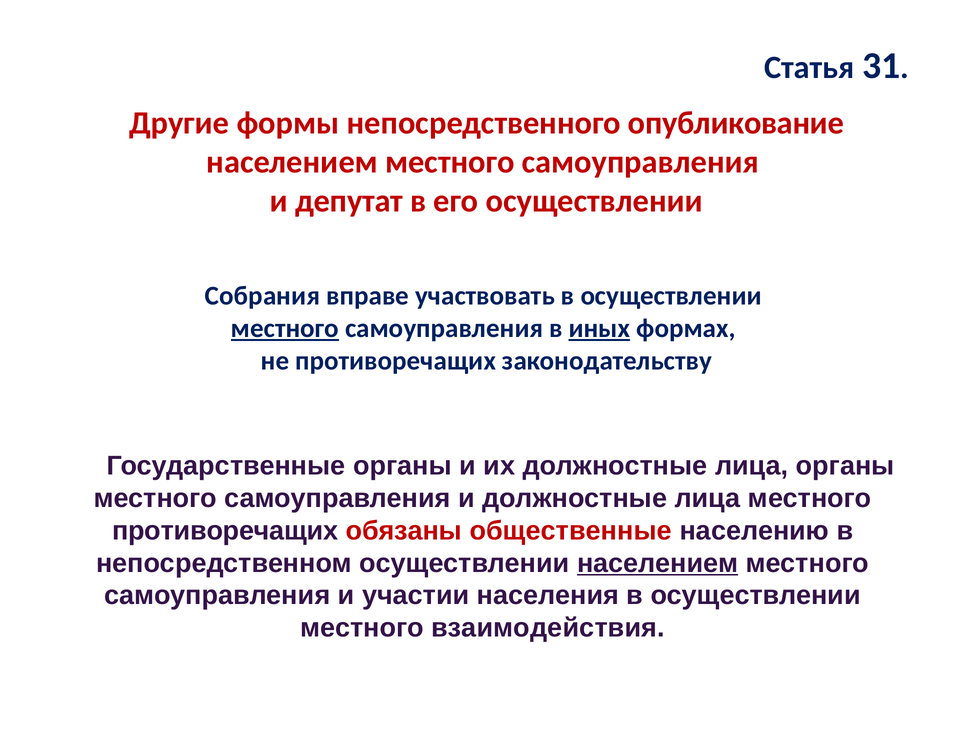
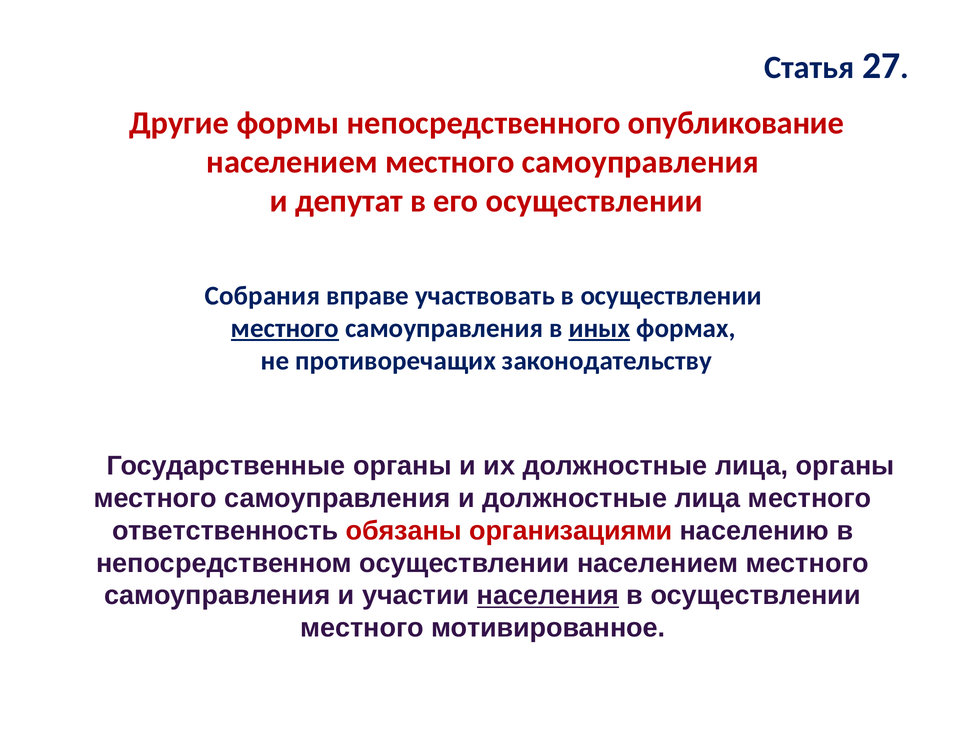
31: 31 -> 27 (881, 66)
противоречащих: противоречащих -> ответственность (225, 530)
общественные: общественные -> организациями (571, 530)
населением underline: present -> none (658, 563)
населения underline: none -> present (548, 595)
взаимодействия: взаимодействия -> мотивированное (548, 628)
